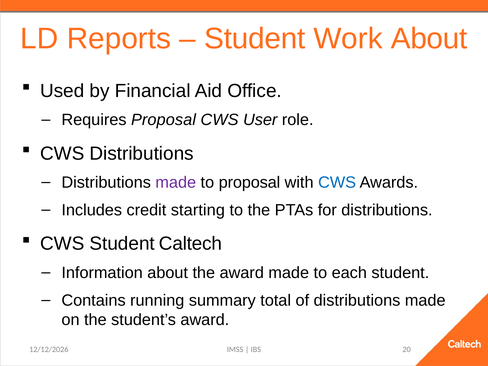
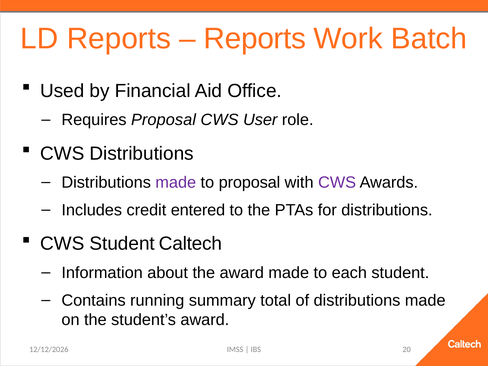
Student: Student -> Reports (255, 39)
Work About: About -> Batch (429, 39)
CWS colour: blue -> purple (337, 183)
starting: starting -> entered (198, 210)
